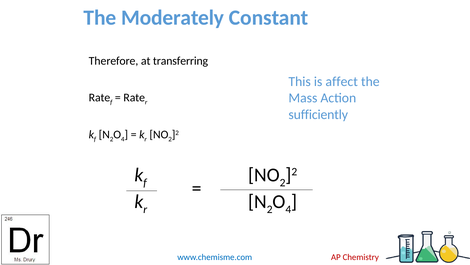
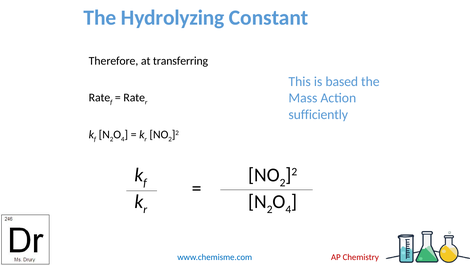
Moderately: Moderately -> Hydrolyzing (173, 18)
affect: affect -> based (342, 81)
